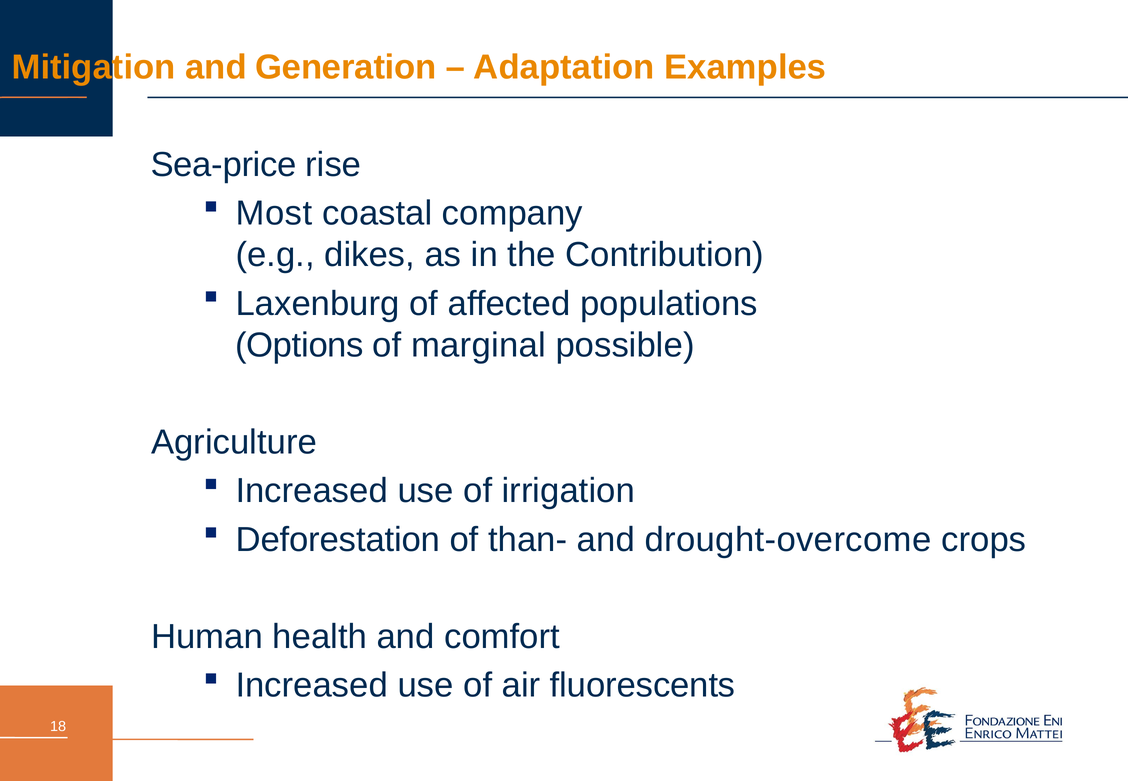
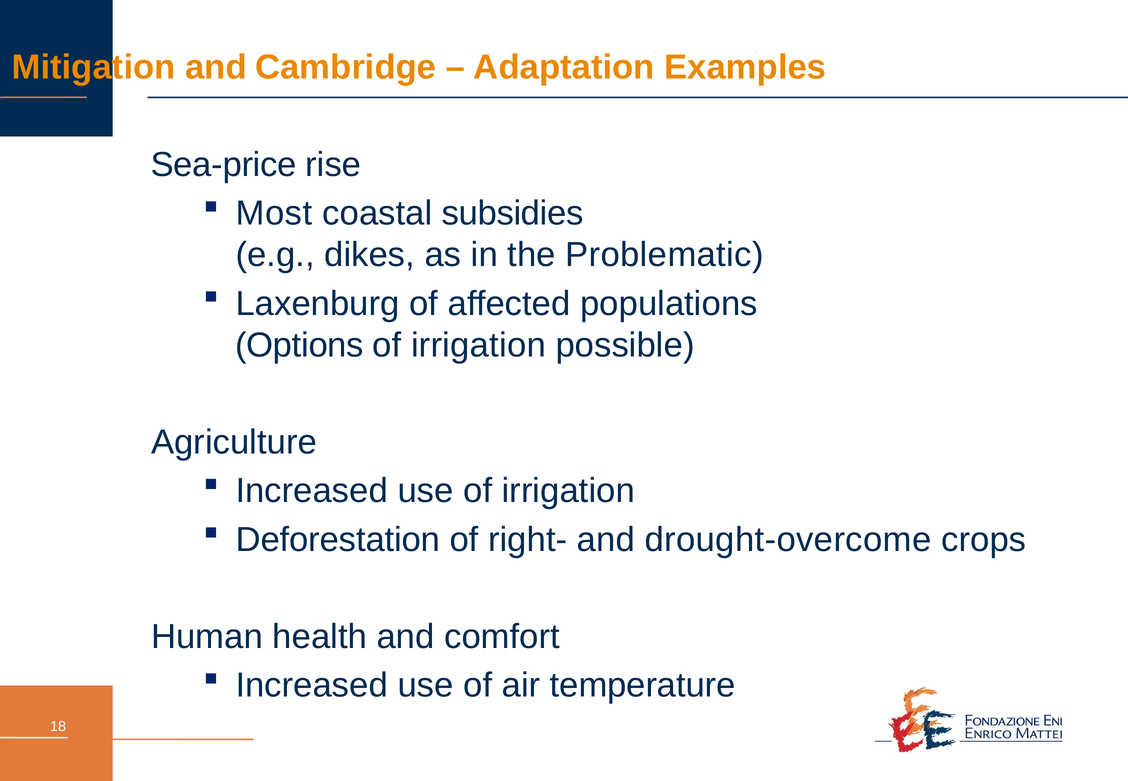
Generation: Generation -> Cambridge (346, 67)
company: company -> subsidies (513, 213)
Contribution: Contribution -> Problematic (664, 255)
marginal: marginal -> irrigation (478, 345)
than-: than- -> right- (528, 540)
fluorescents: fluorescents -> temperature (643, 685)
